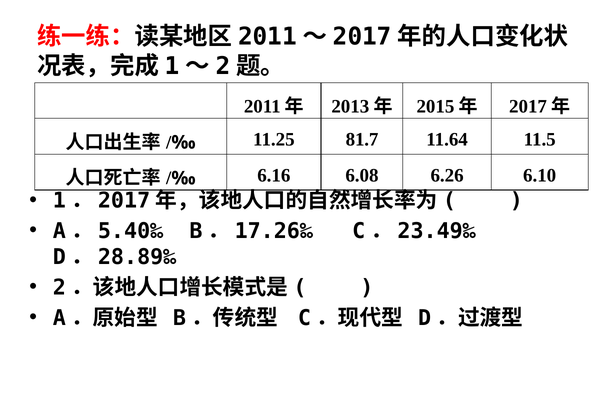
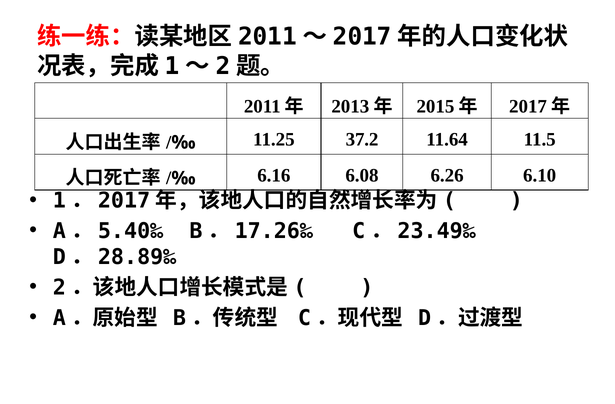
81.7: 81.7 -> 37.2 (362, 139)
